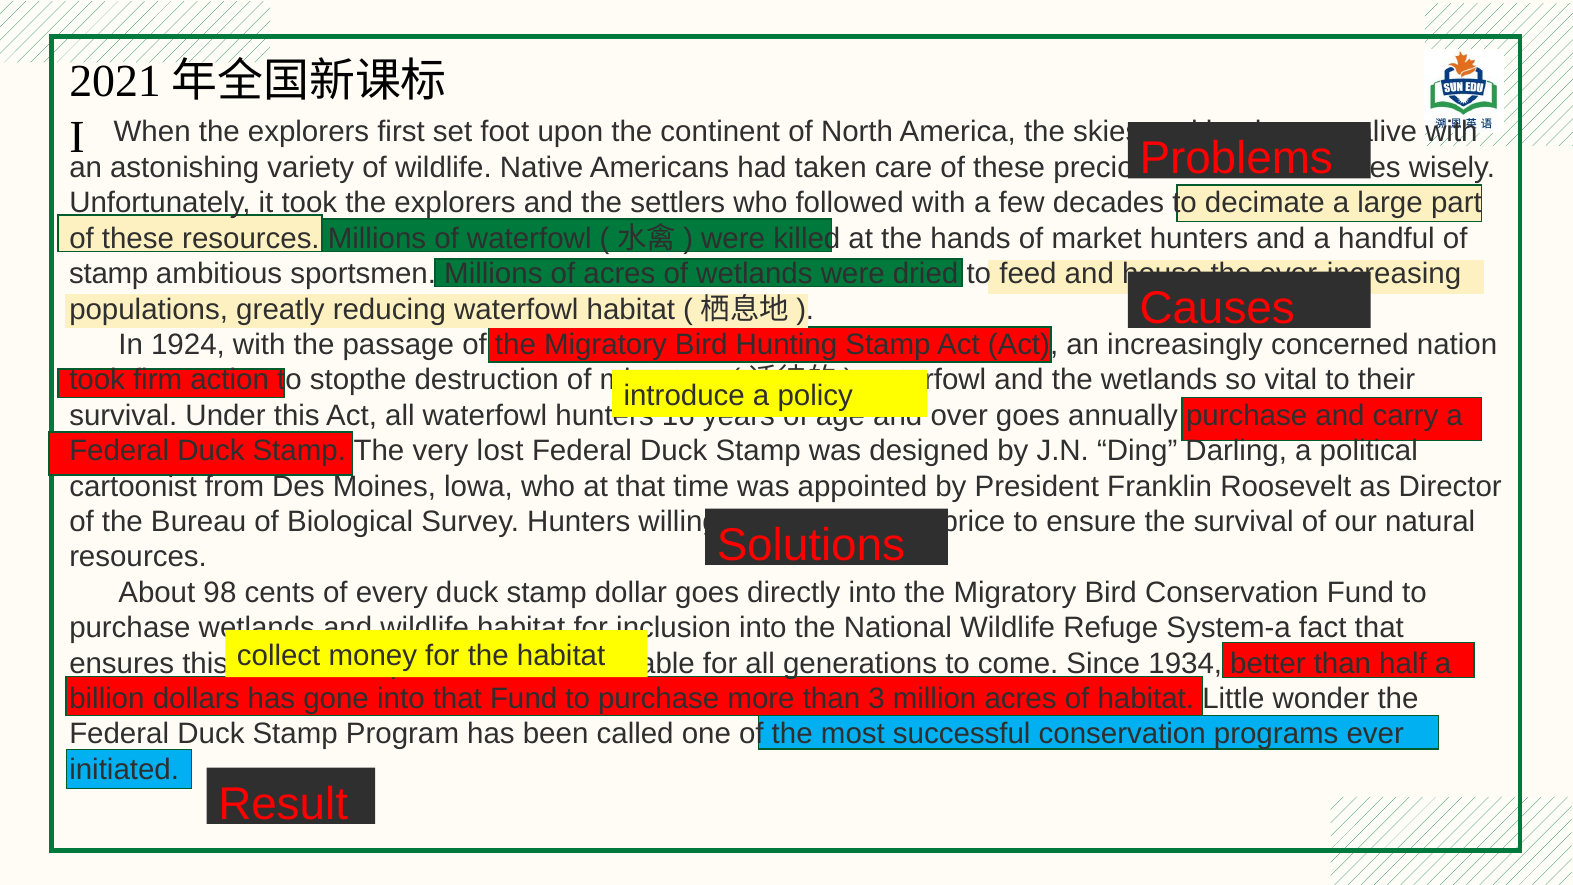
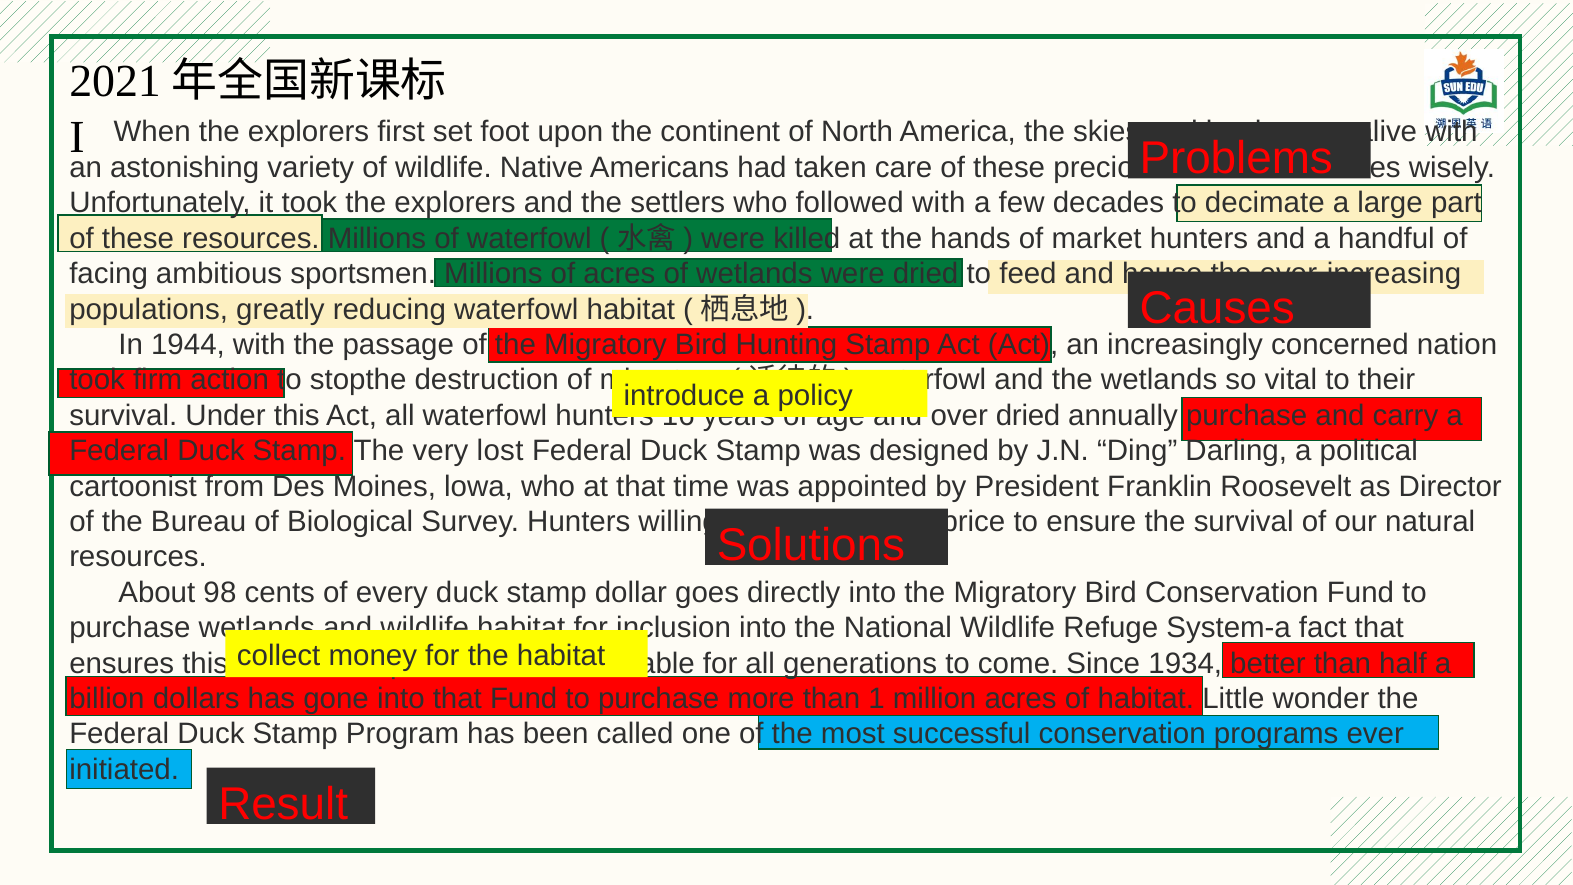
stamp: stamp -> facing (109, 274)
1924: 1924 -> 1944 (188, 345)
over goes: goes -> dried (1028, 415)
3: 3 -> 1 (877, 699)
